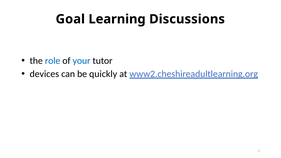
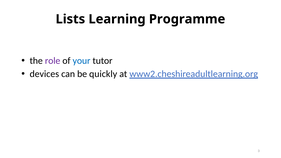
Goal: Goal -> Lists (70, 19)
Discussions: Discussions -> Programme (187, 19)
role colour: blue -> purple (53, 61)
